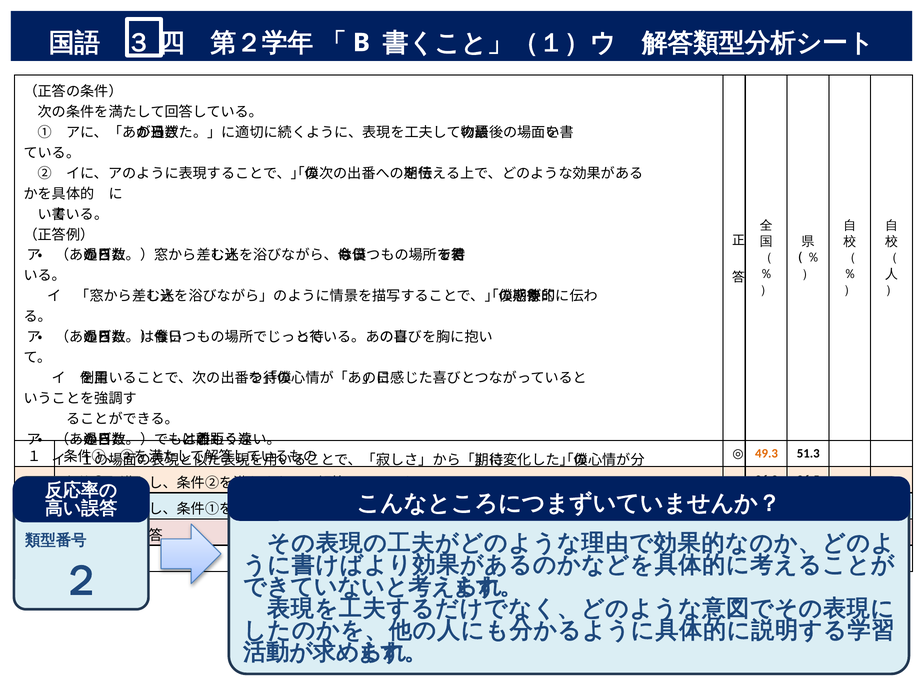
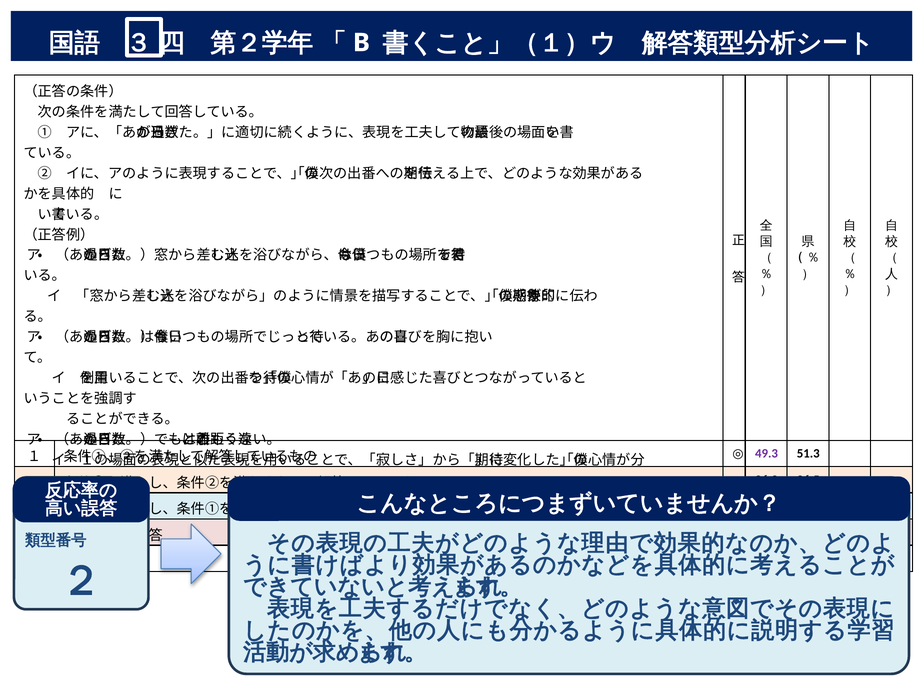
49.3 colour: orange -> purple (767, 453)
